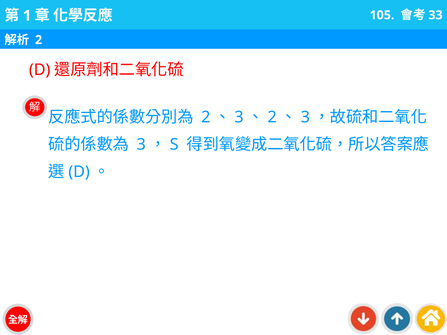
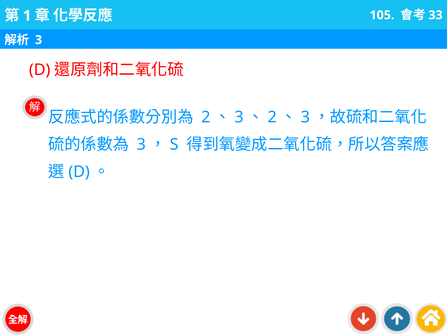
2: 2 -> 3 (39, 40)
